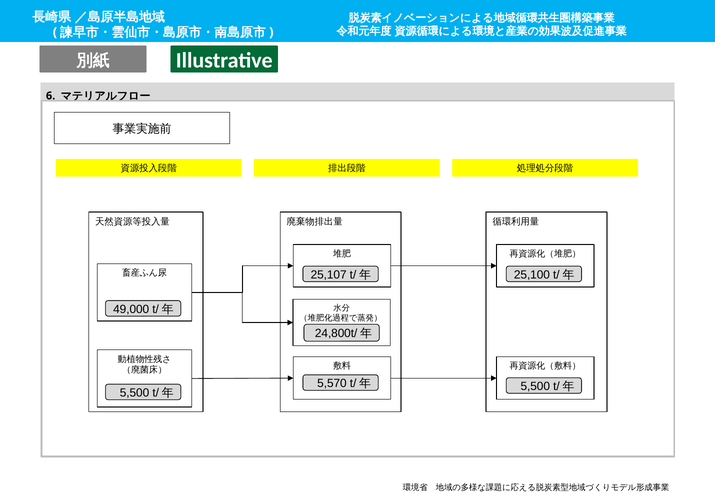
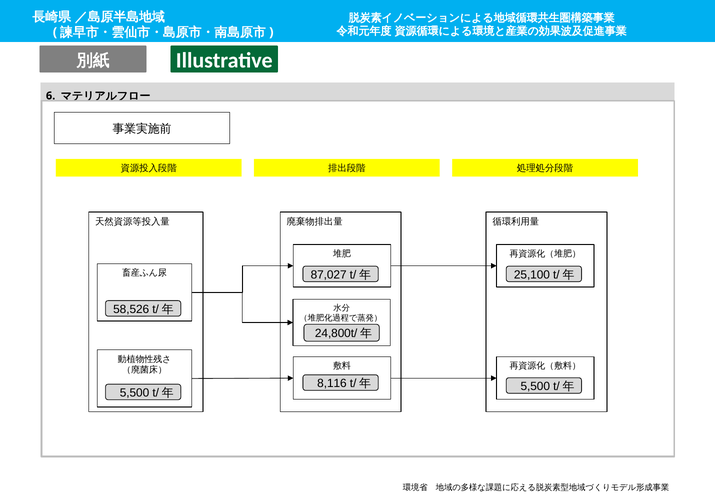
25,107: 25,107 -> 87,027 (329, 275)
49,000: 49,000 -> 58,526 (131, 309)
5,570: 5,570 -> 8,116 (332, 383)
